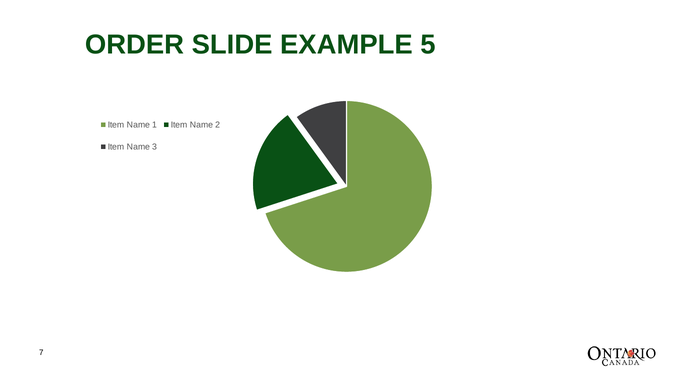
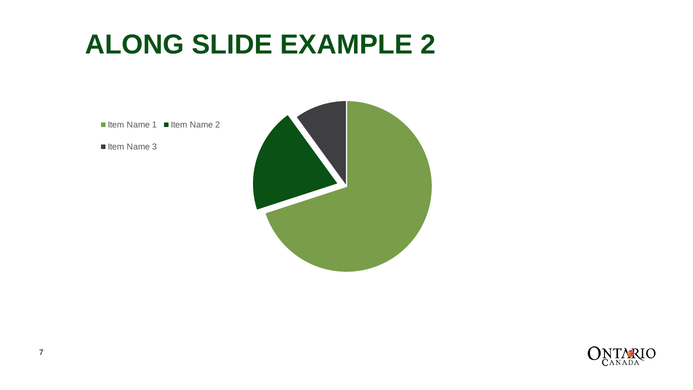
ORDER: ORDER -> ALONG (135, 45)
EXAMPLE 5: 5 -> 2 (428, 45)
